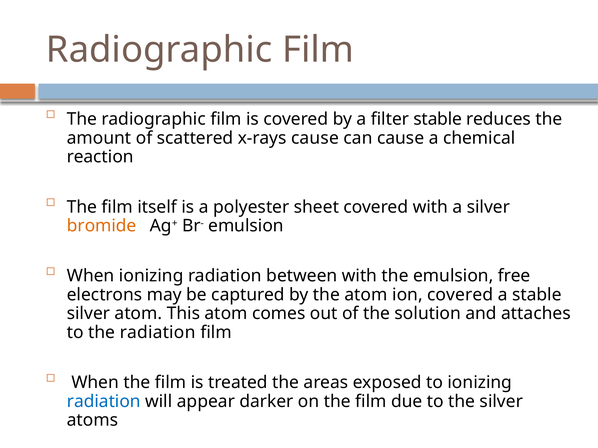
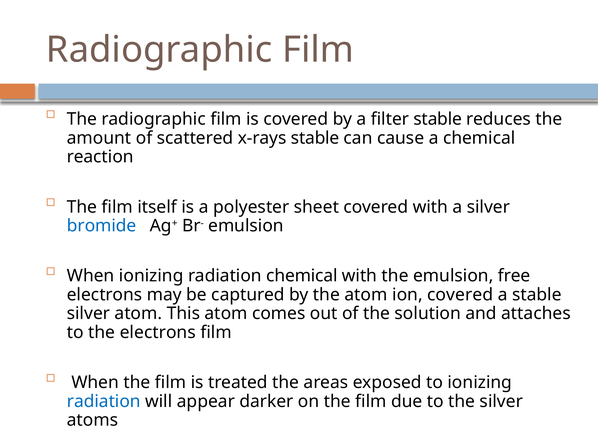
x-rays cause: cause -> stable (315, 138)
bromide colour: orange -> blue (102, 226)
radiation between: between -> chemical (302, 276)
the radiation: radiation -> electrons (158, 333)
